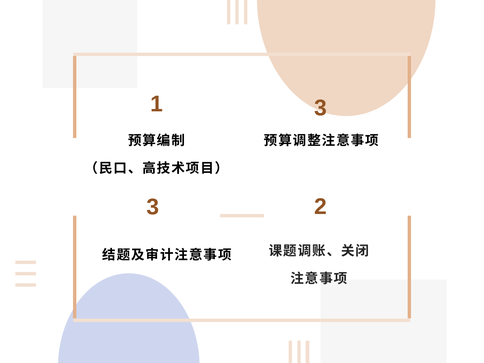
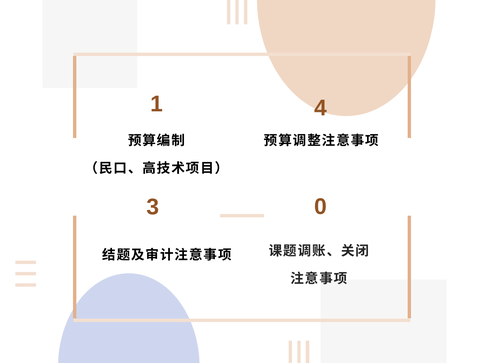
1 3: 3 -> 4 (320, 108)
2: 2 -> 0 (320, 207)
